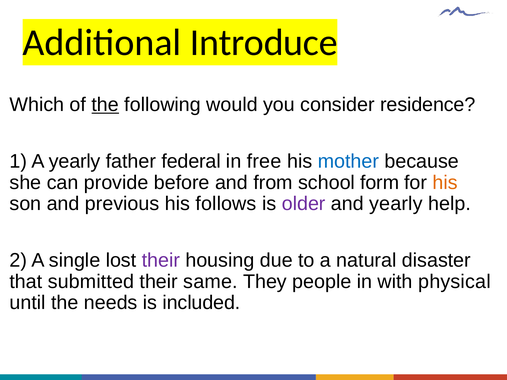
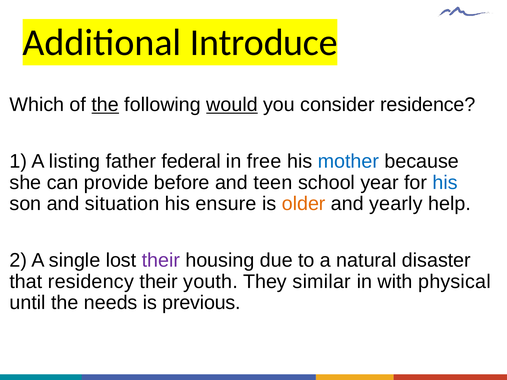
would underline: none -> present (232, 105)
A yearly: yearly -> listing (75, 161)
from: from -> teen (273, 183)
form: form -> year (380, 183)
his colour: orange -> blue (445, 183)
previous: previous -> situation (122, 204)
follows: follows -> ensure (226, 204)
older colour: purple -> orange (304, 204)
submitted: submitted -> residency (91, 282)
same: same -> youth (211, 282)
people: people -> similar (322, 282)
included: included -> previous (201, 303)
